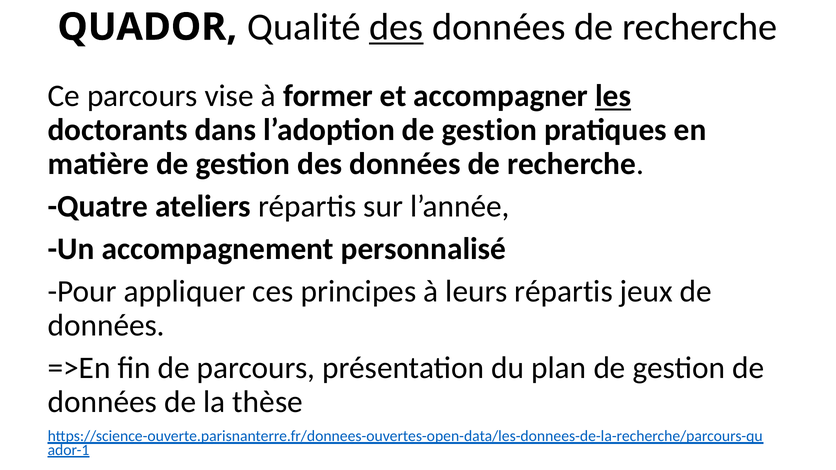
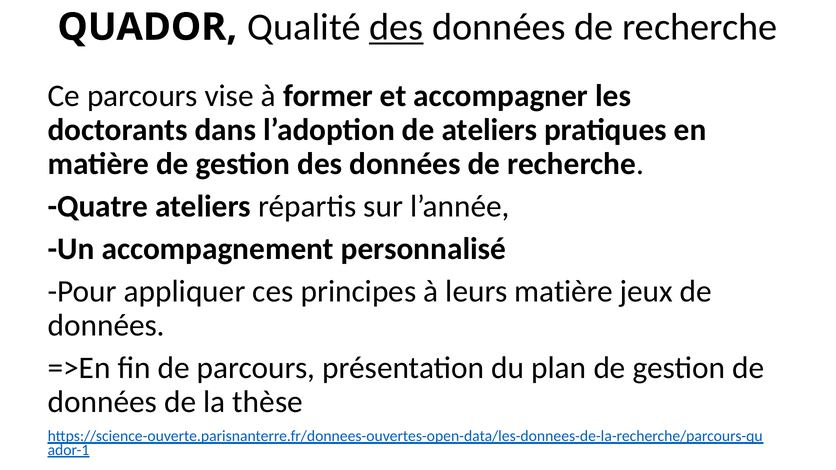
les underline: present -> none (613, 96)
l’adoption de gestion: gestion -> ateliers (489, 130)
leurs répartis: répartis -> matière (564, 292)
